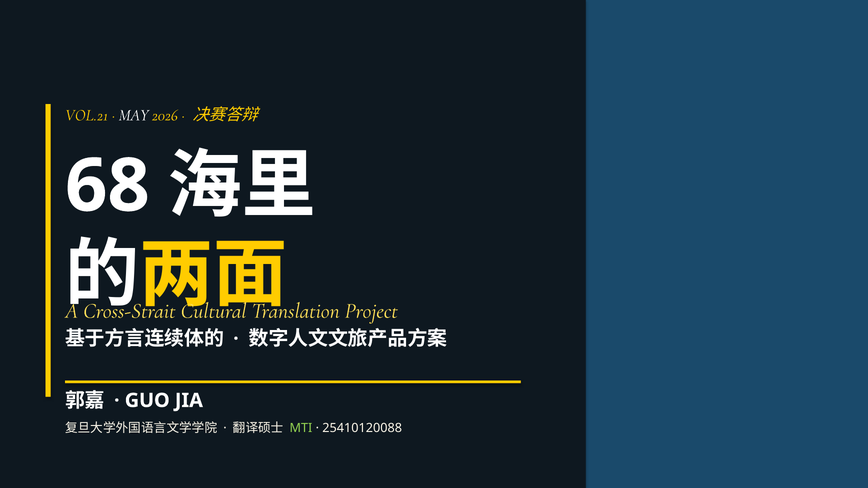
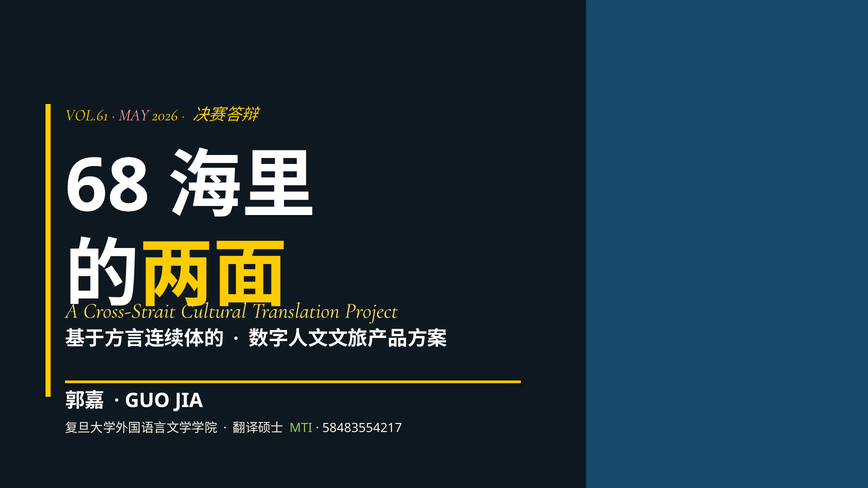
VOL.21: VOL.21 -> VOL.61 (87, 115)
MAY colour: white -> pink (134, 115)
25410120088: 25410120088 -> 58483554217 (362, 428)
